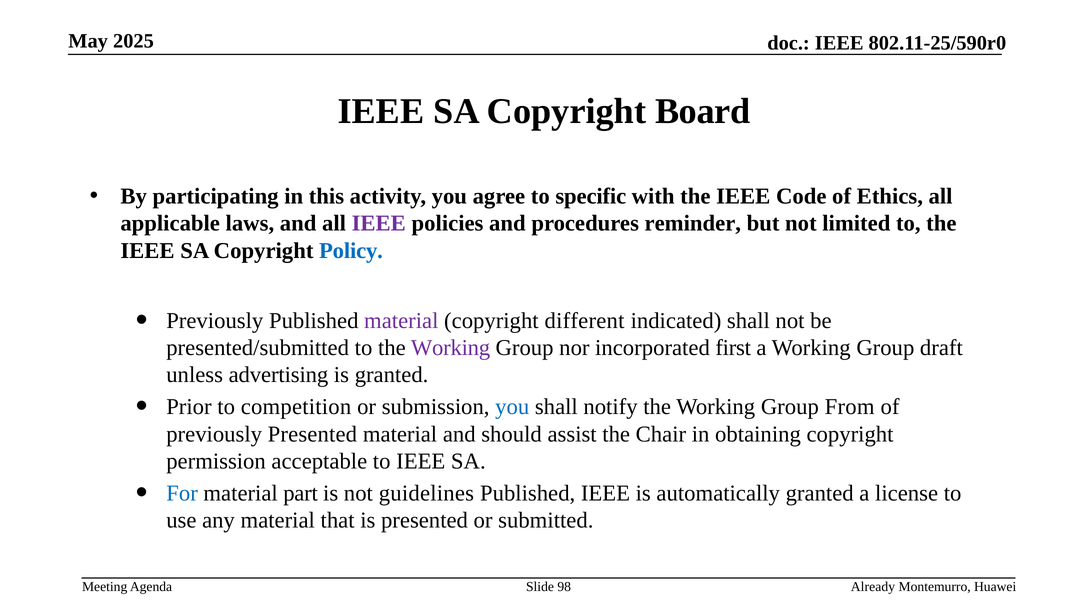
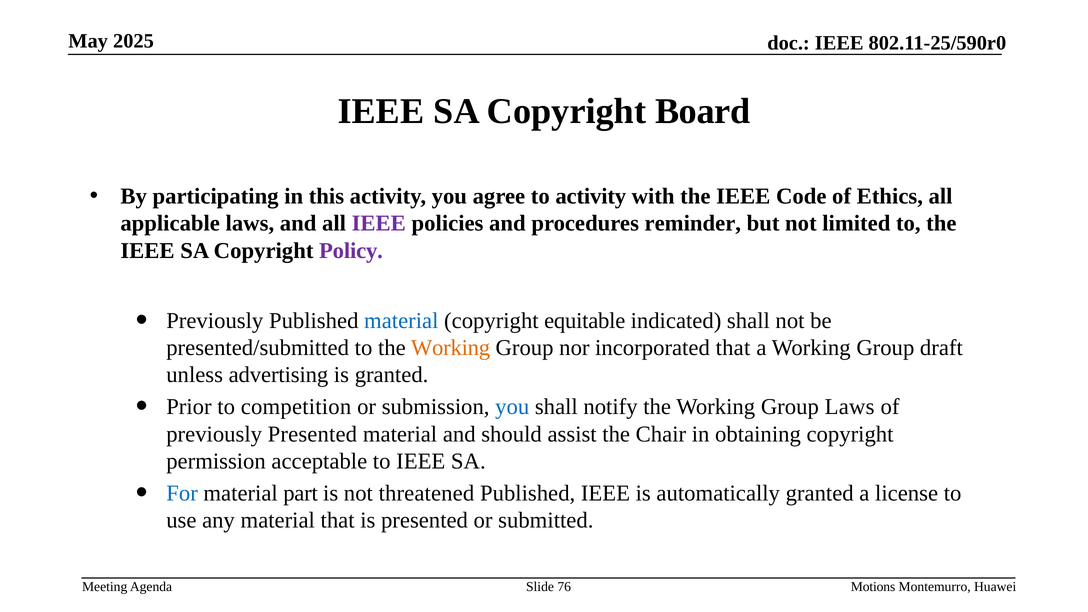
to specific: specific -> activity (591, 196)
Policy colour: blue -> purple (351, 251)
material colour: purple -> blue (401, 321)
different: different -> equitable (585, 321)
Working colour: purple -> orange (451, 348)
incorporated first: first -> that (733, 348)
Group From: From -> Laws (850, 407)
guidelines: guidelines -> threatened (426, 493)
98: 98 -> 76 (564, 587)
Already: Already -> Motions (873, 587)
